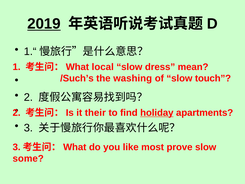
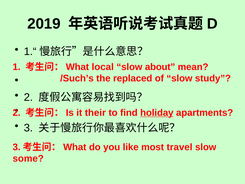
2019 underline: present -> none (44, 24)
dress: dress -> about (160, 67)
washing: washing -> replaced (133, 78)
touch: touch -> study (213, 78)
prove: prove -> travel (180, 147)
